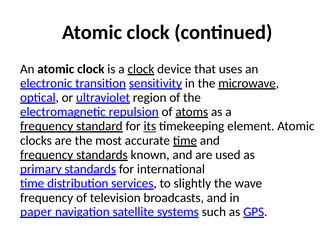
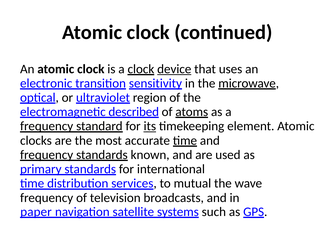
device underline: none -> present (174, 69)
repulsion: repulsion -> described (134, 112)
slightly: slightly -> mutual (192, 184)
